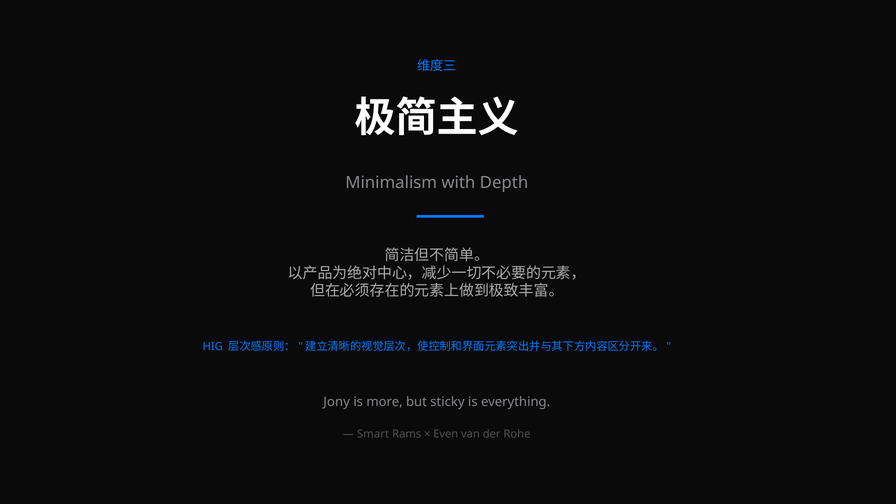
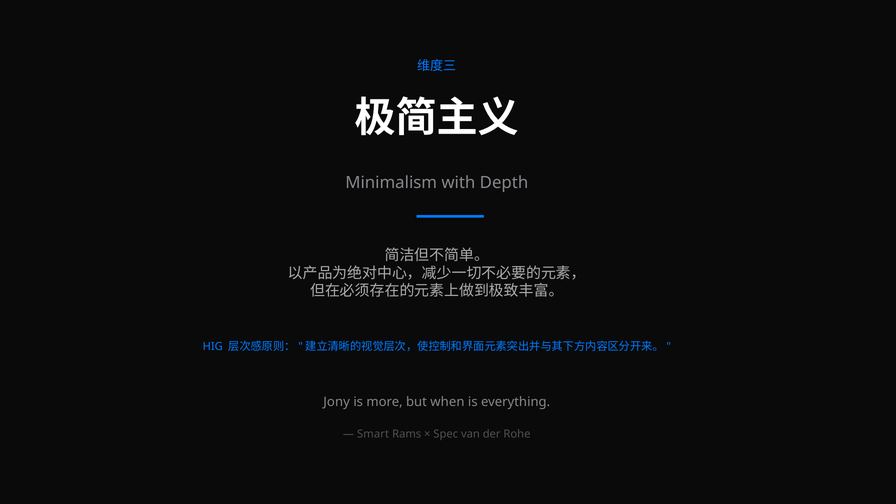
sticky: sticky -> when (447, 402)
Even: Even -> Spec (446, 434)
